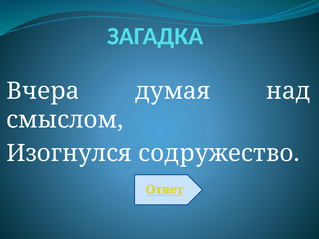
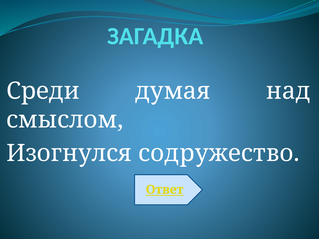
Вчера: Вчера -> Среди (43, 91)
